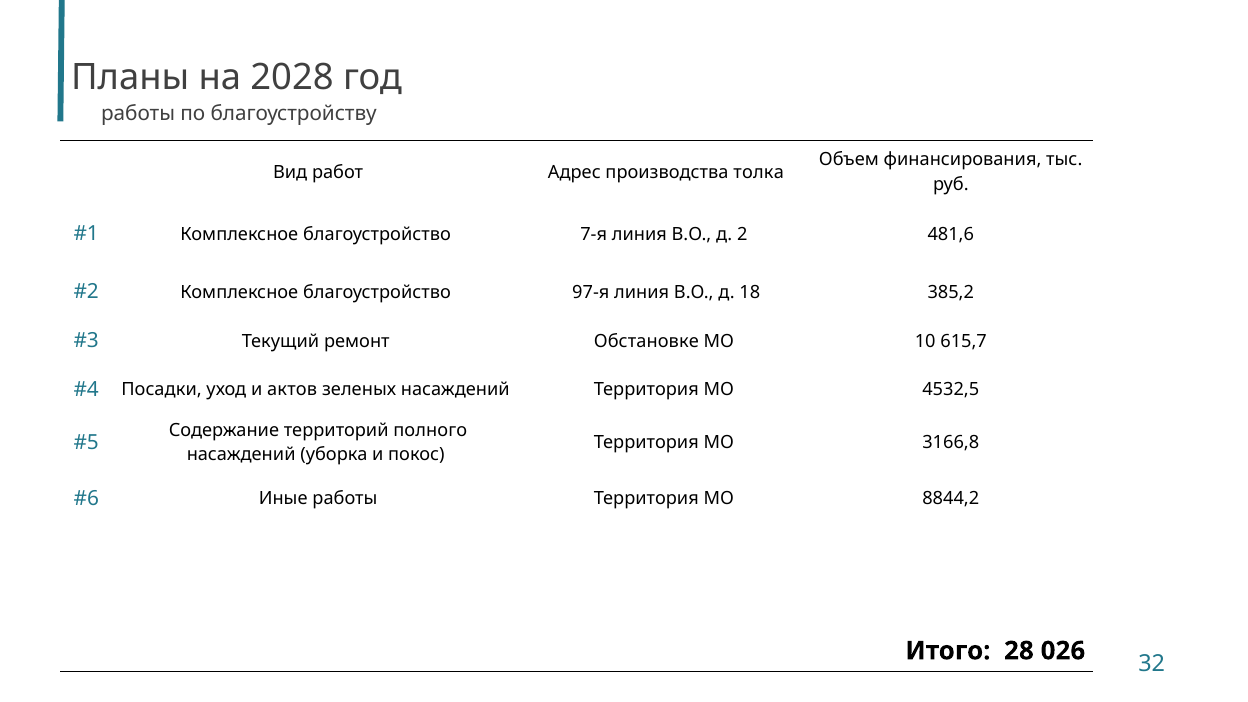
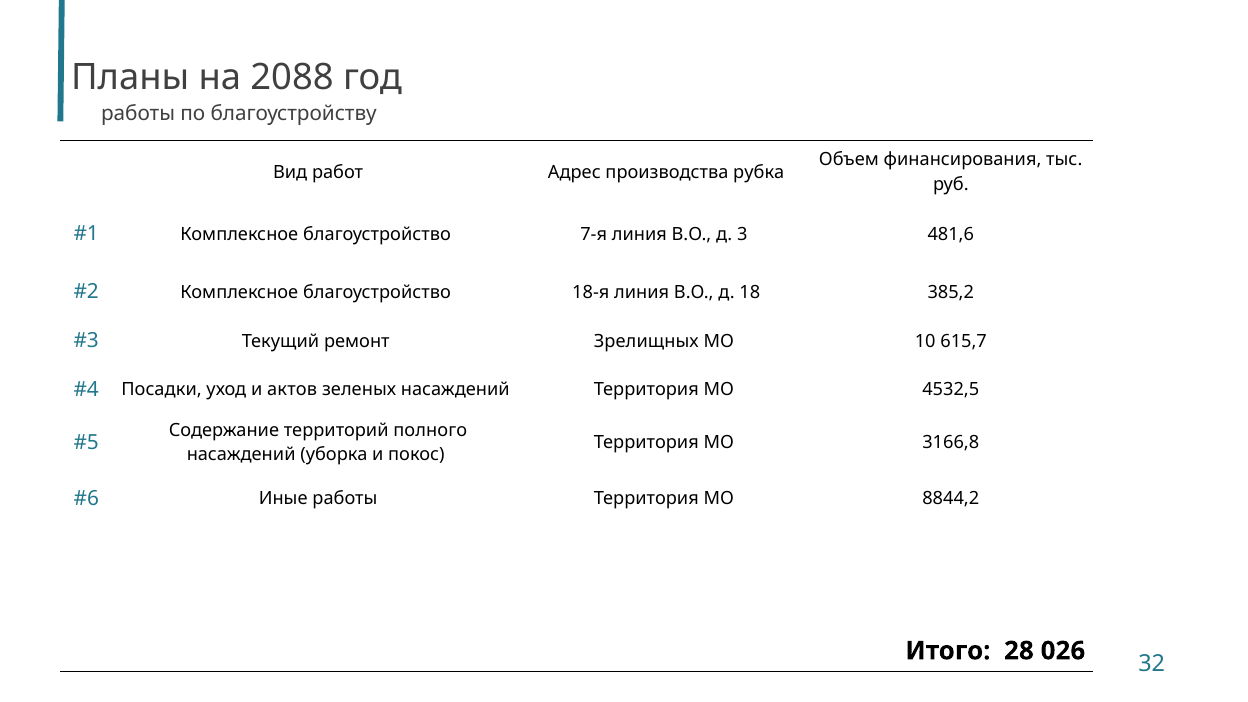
2028: 2028 -> 2088 (292, 78)
толка: толка -> рубка (759, 172)
2: 2 -> 3 (742, 234)
97-я: 97-я -> 18-я (591, 292)
Обстановке: Обстановке -> Зрелищных (646, 341)
